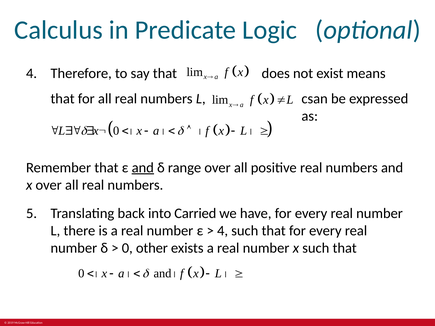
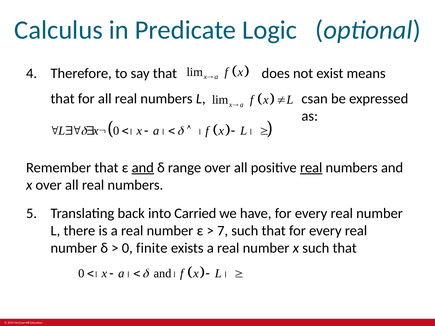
real underline: none -> present (311, 168)
4: 4 -> 7 (223, 231)
other: other -> finite (152, 248)
